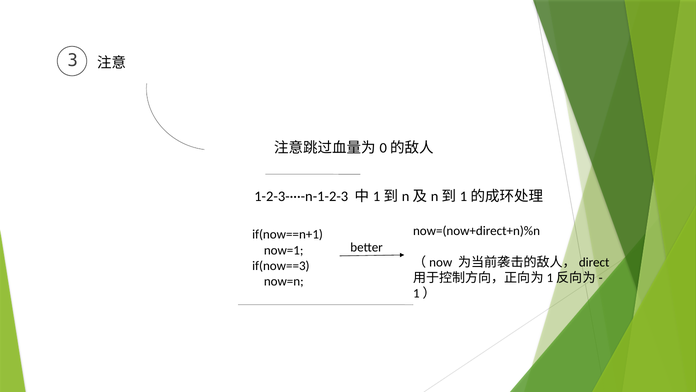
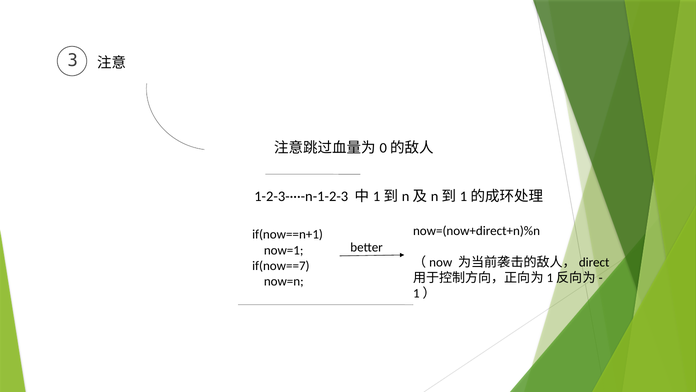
if(now==3: if(now==3 -> if(now==7 (281, 266)
